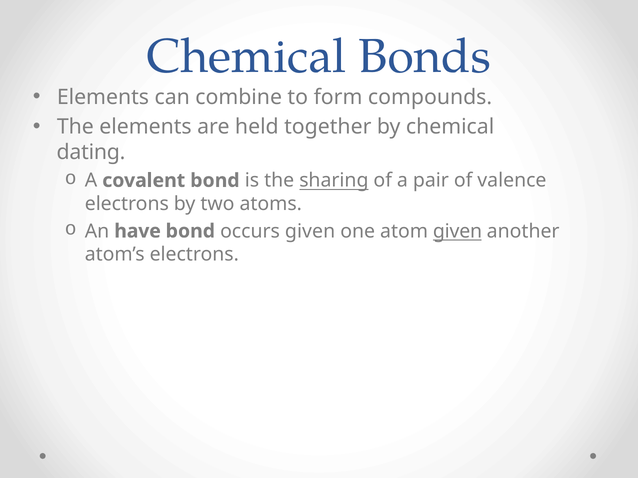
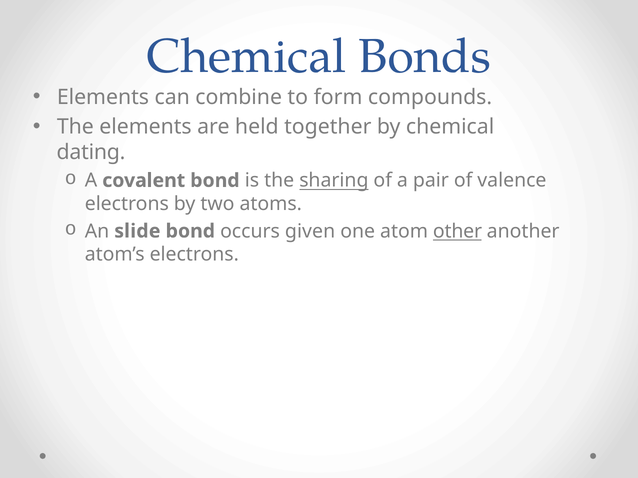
have: have -> slide (137, 231)
atom given: given -> other (458, 231)
